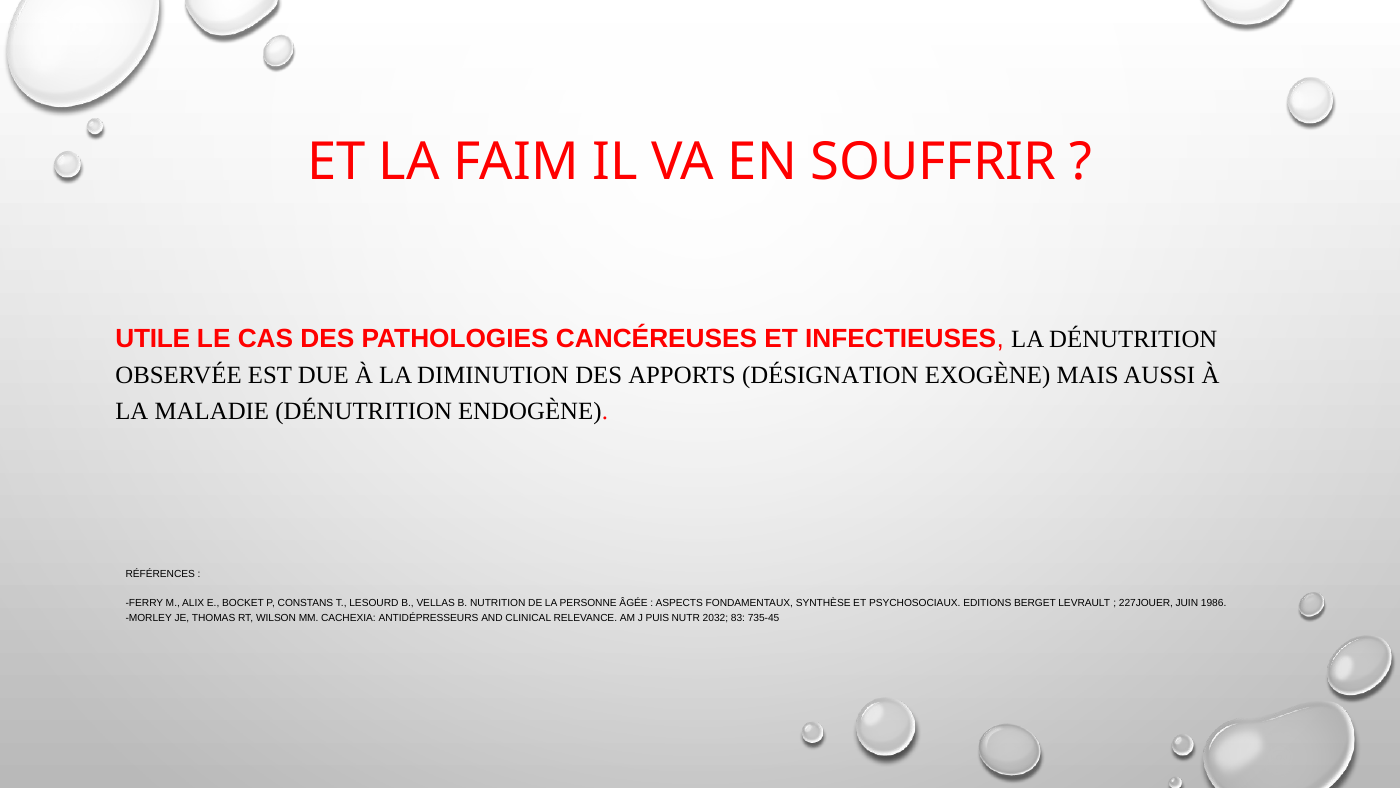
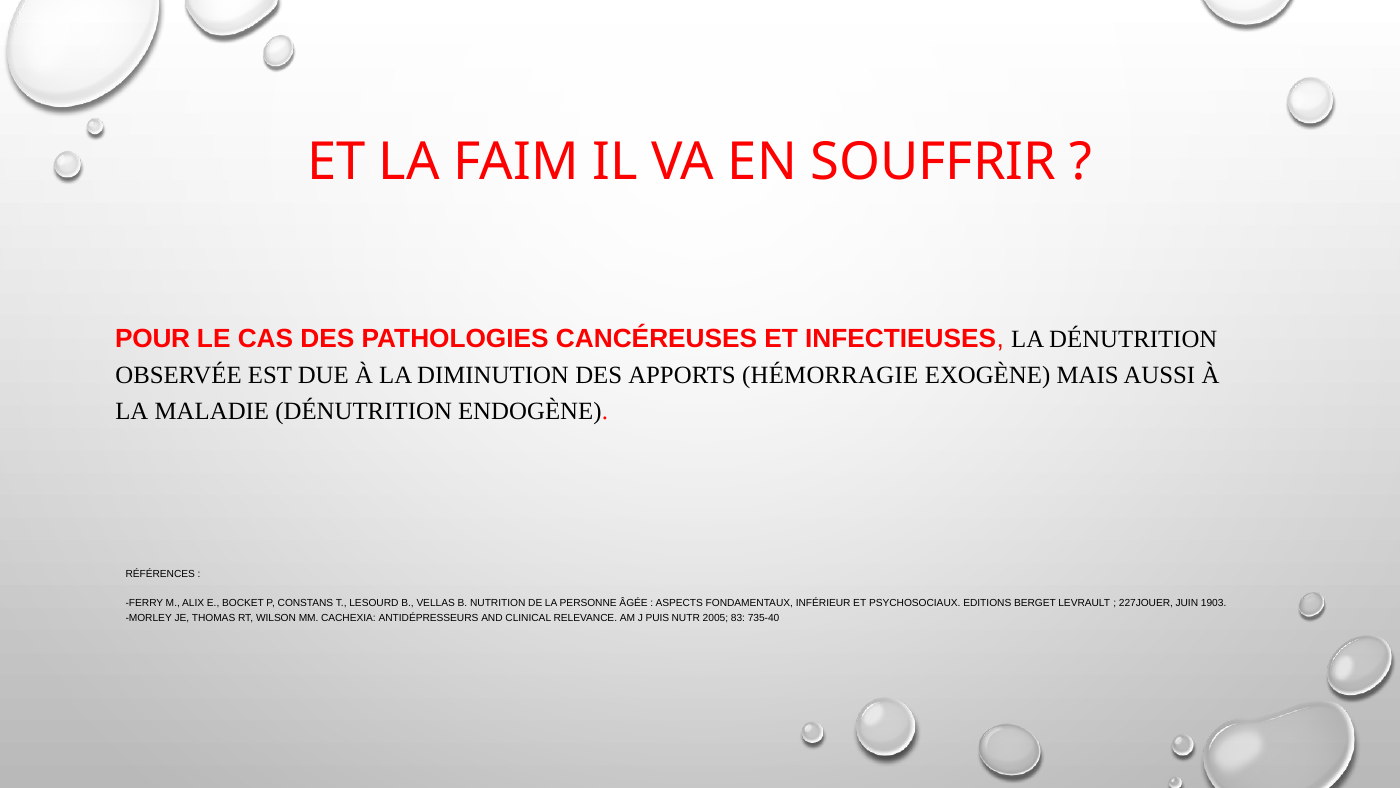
UTILE: UTILE -> POUR (153, 339)
DÉSIGNATION: DÉSIGNATION -> HÉMORRAGIE (830, 375)
SYNTHÈSE: SYNTHÈSE -> INFÉRIEUR (823, 603)
1986: 1986 -> 1903 (1214, 603)
2032: 2032 -> 2005 (715, 618)
735-45: 735-45 -> 735-40 (764, 618)
